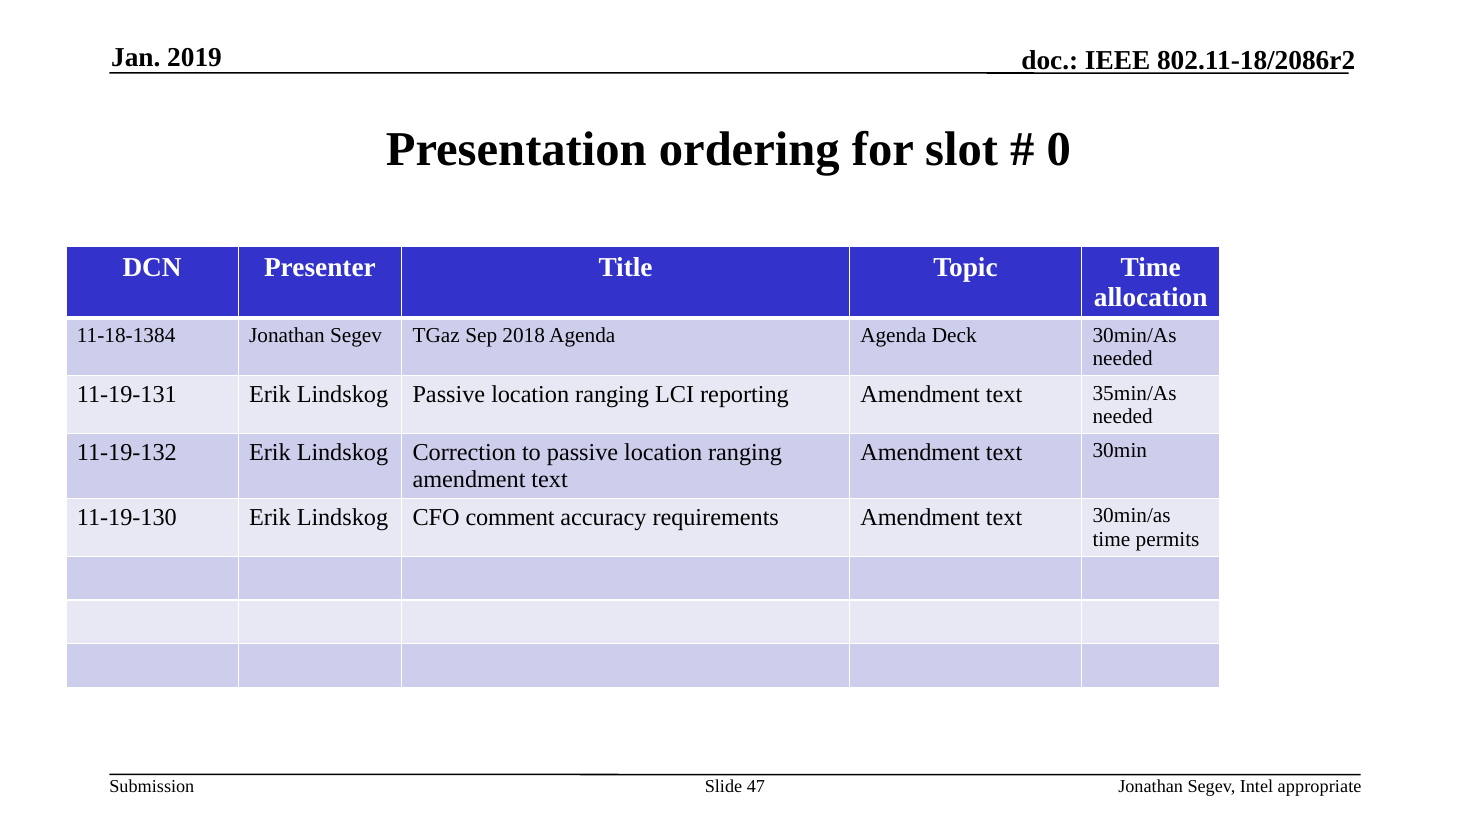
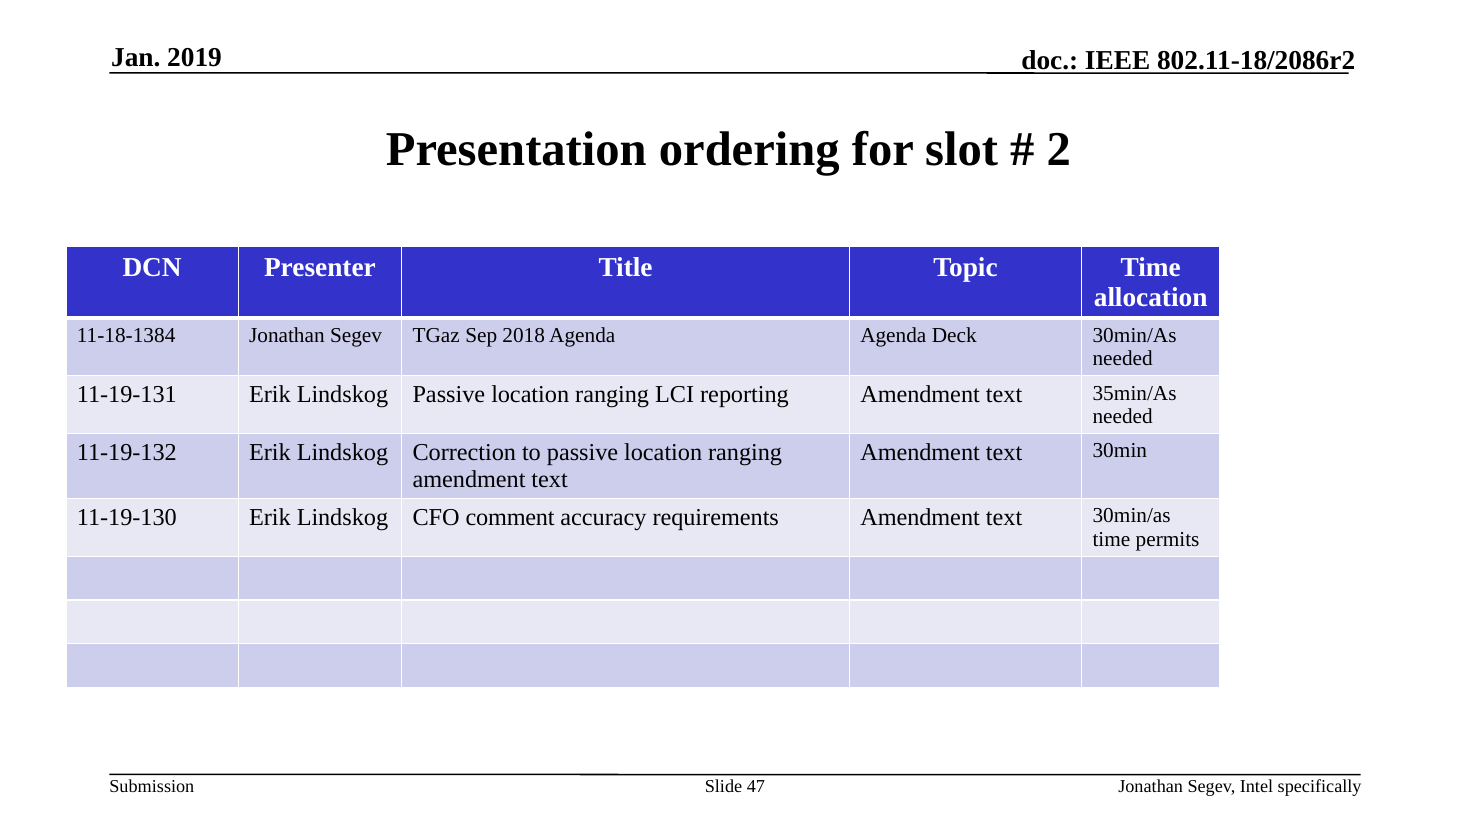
0: 0 -> 2 (1059, 149)
appropriate: appropriate -> specifically (1320, 787)
